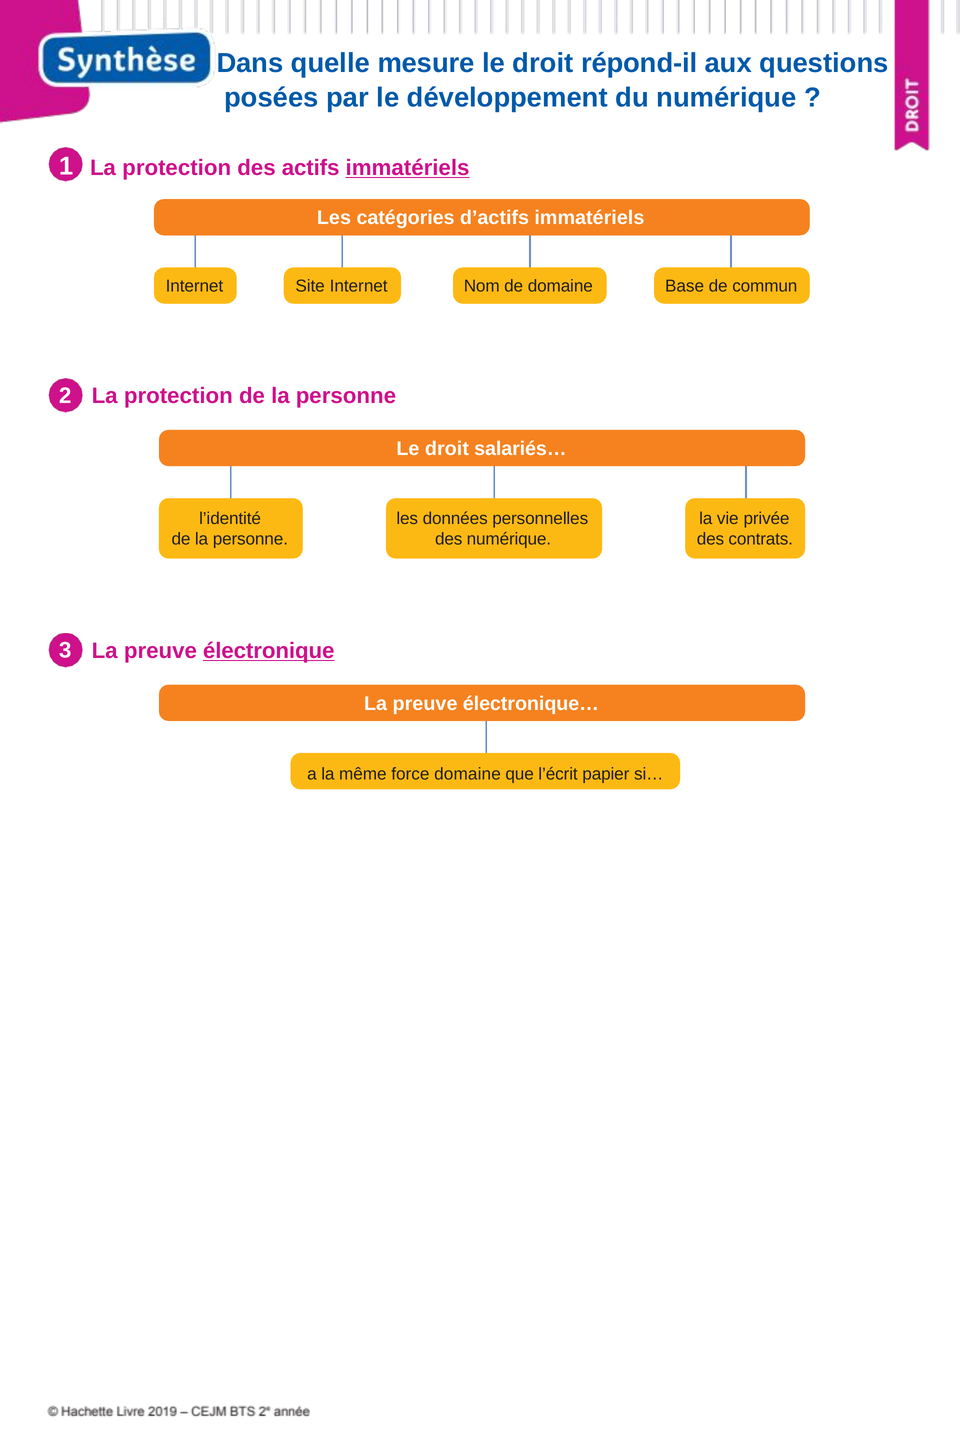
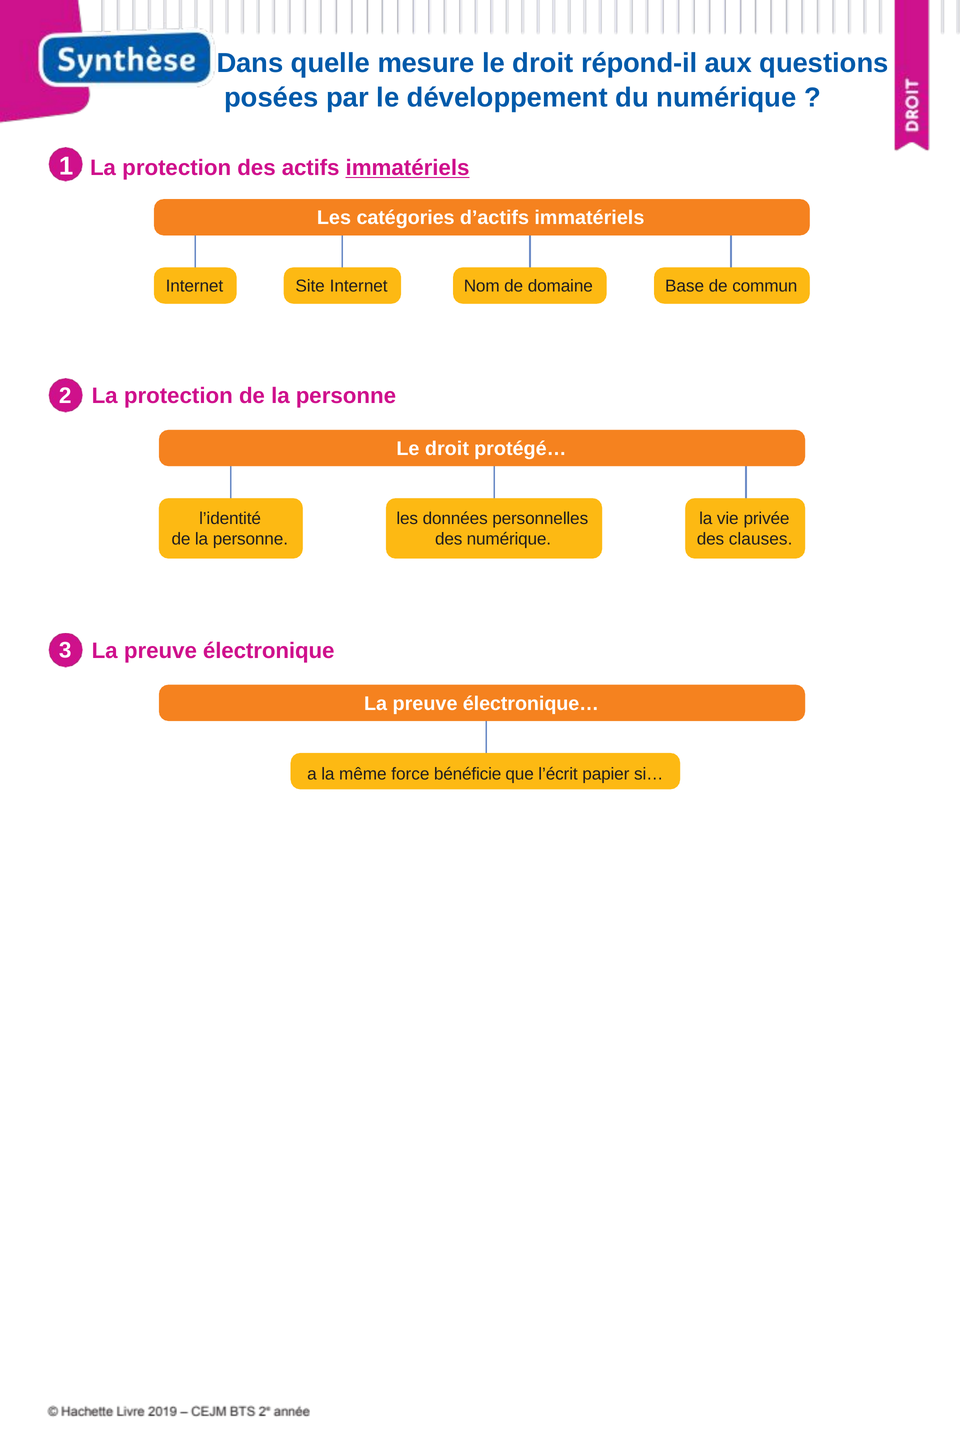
salariés…: salariés… -> protégé… (520, 449)
contrats: contrats -> clauses (761, 539)
électronique underline: present -> none (269, 651)
force domaine: domaine -> bénéficie (468, 774)
